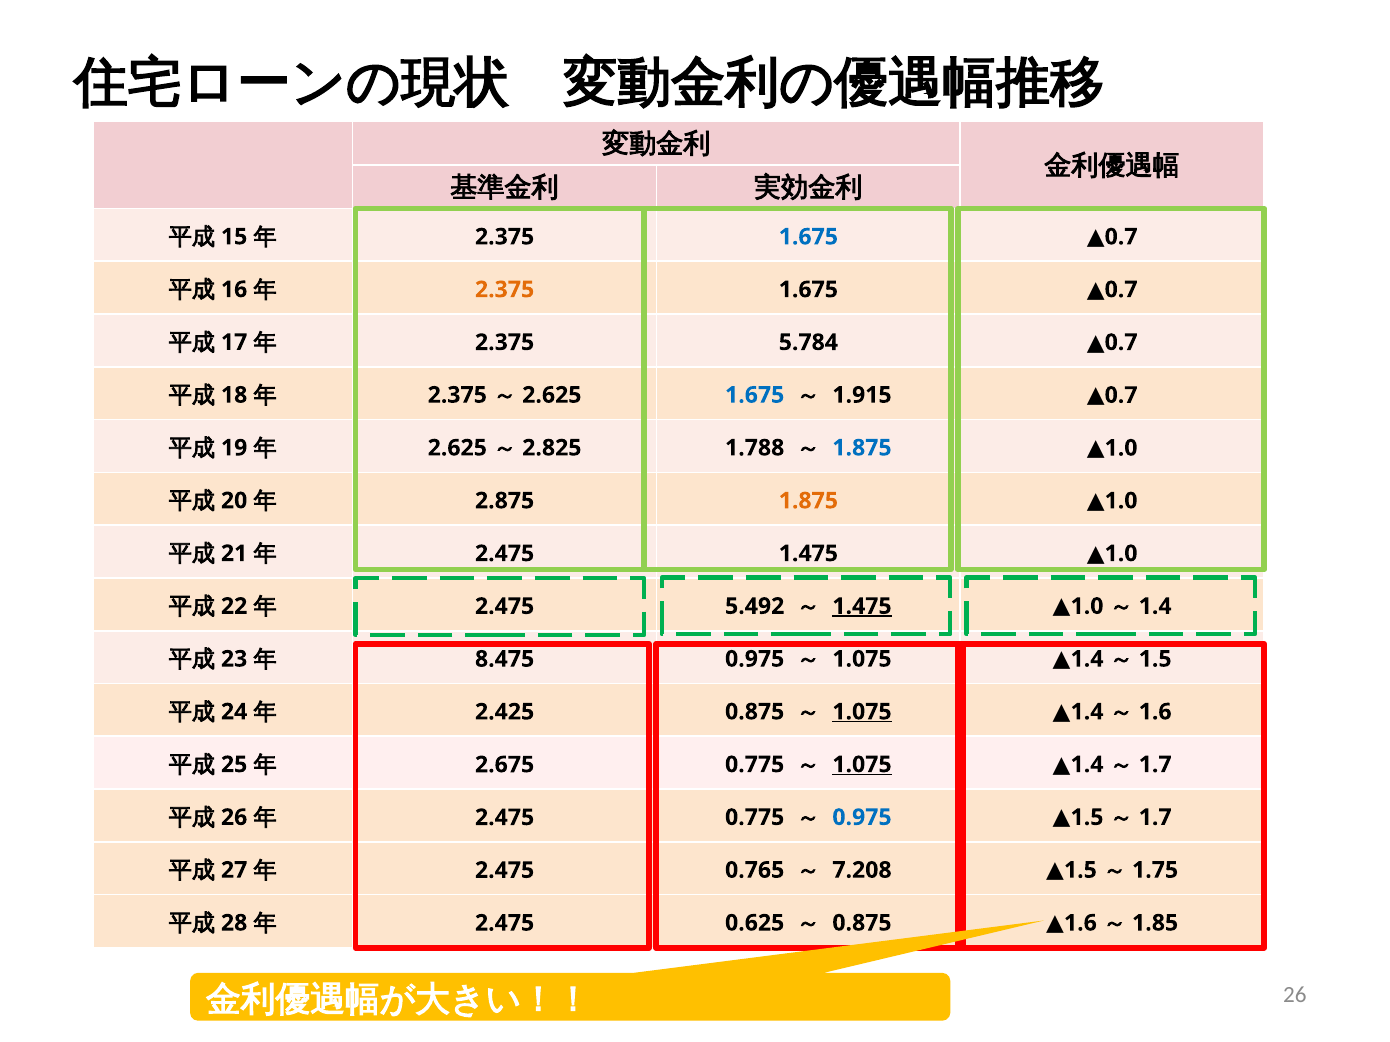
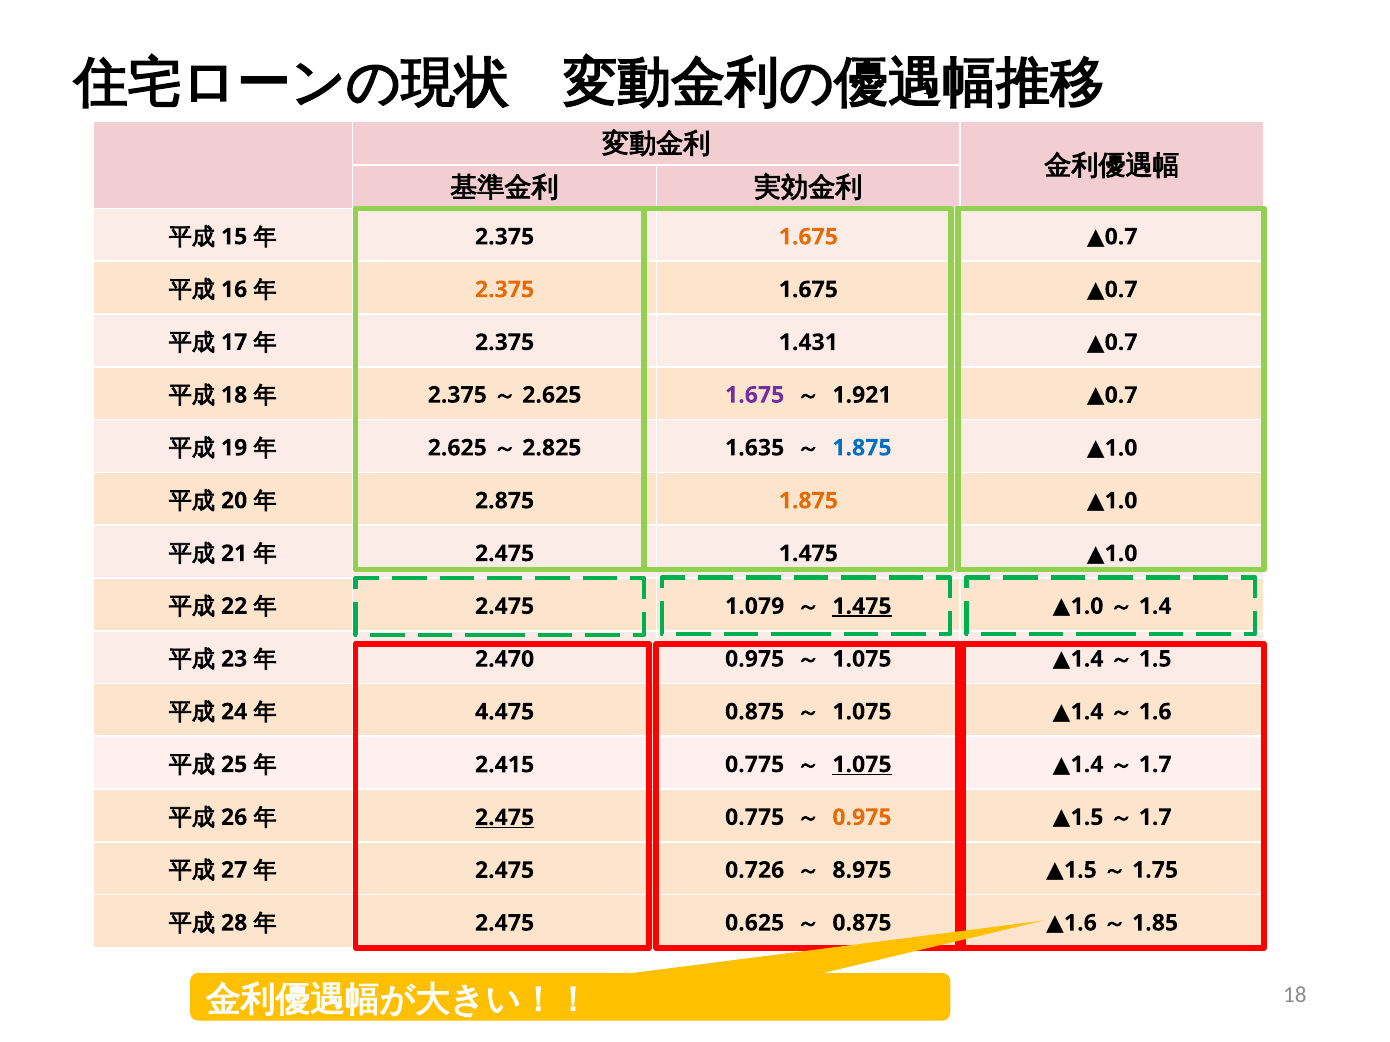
1.675 colour: blue -> orange (808, 237)
5.784: 5.784 -> 1.431 (808, 343)
1.675 colour: blue -> purple (755, 395)
1.915: 1.915 -> 1.921 (862, 395)
1.788: 1.788 -> 1.635 (755, 448)
5.492: 5.492 -> 1.079 (755, 606)
8.475: 8.475 -> 2.470 (505, 659)
2.425: 2.425 -> 4.475 (505, 712)
1.075 underline: present -> none (862, 712)
2.675: 2.675 -> 2.415 (505, 765)
2.475 underline: none -> present (505, 818)
0.975 colour: blue -> orange (862, 818)
0.765: 0.765 -> 0.726 (755, 871)
7.208: 7.208 -> 8.975 (862, 871)
26: 26 -> 18 (1295, 995)
